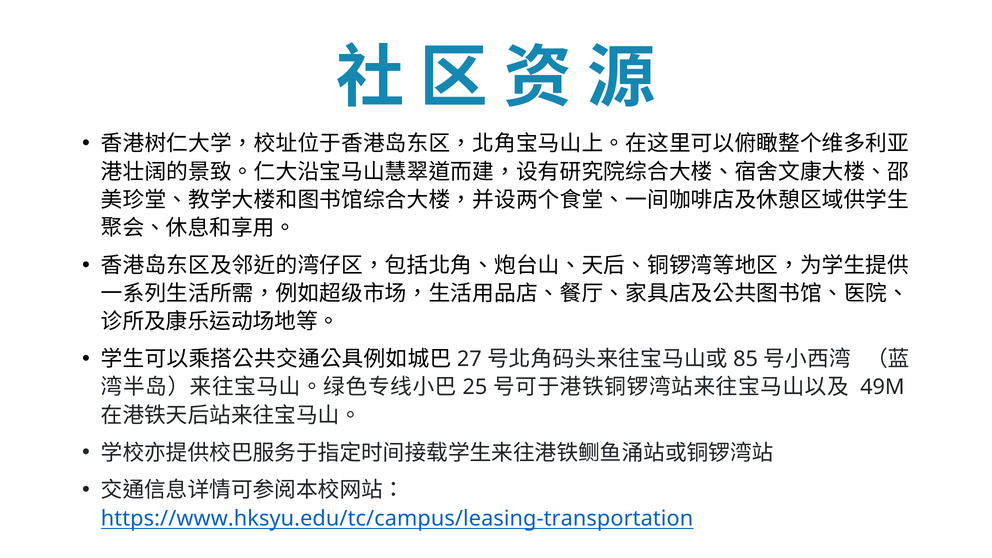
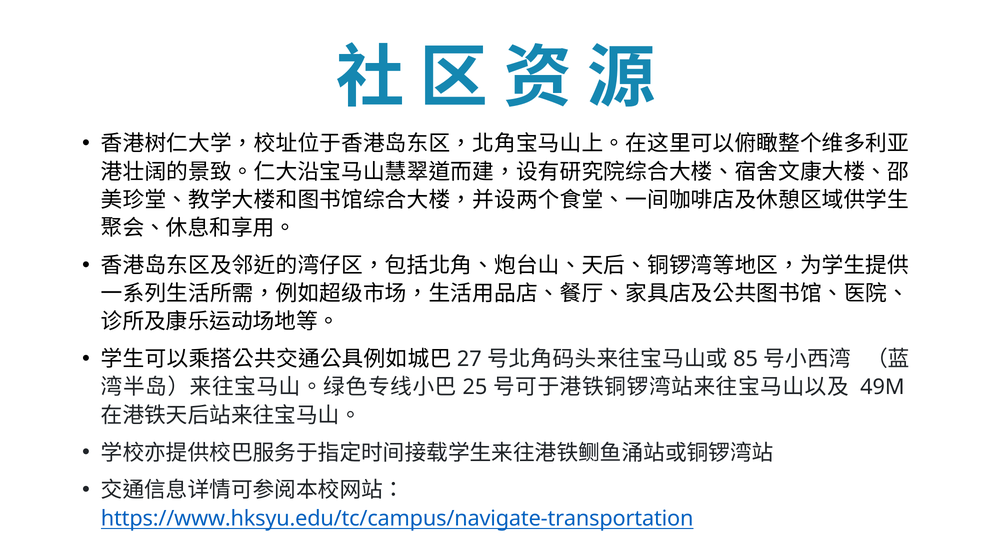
https://www.hksyu.edu/tc/campus/leasing-transportation: https://www.hksyu.edu/tc/campus/leasing-transportation -> https://www.hksyu.edu/tc/campus/navigate-transportation (397, 519)
